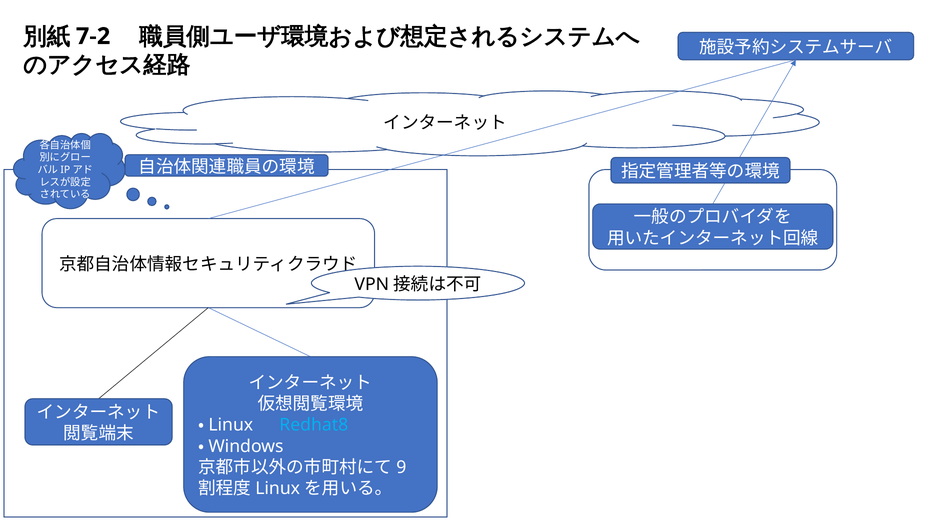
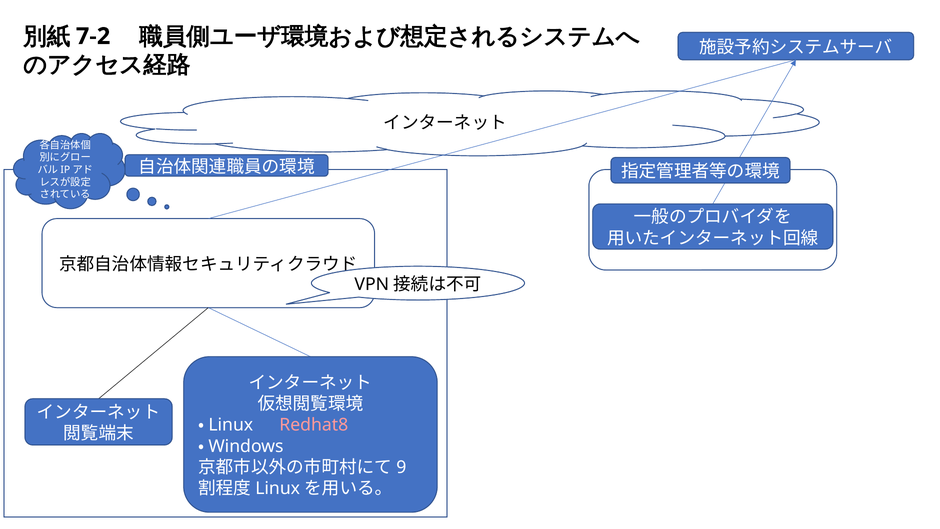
Redhat8 colour: light blue -> pink (314, 425)
